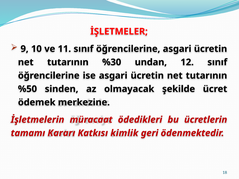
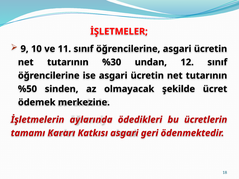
müracaat: müracaat -> aylarında (91, 120)
Katkısı kimlik: kimlik -> asgari (124, 133)
